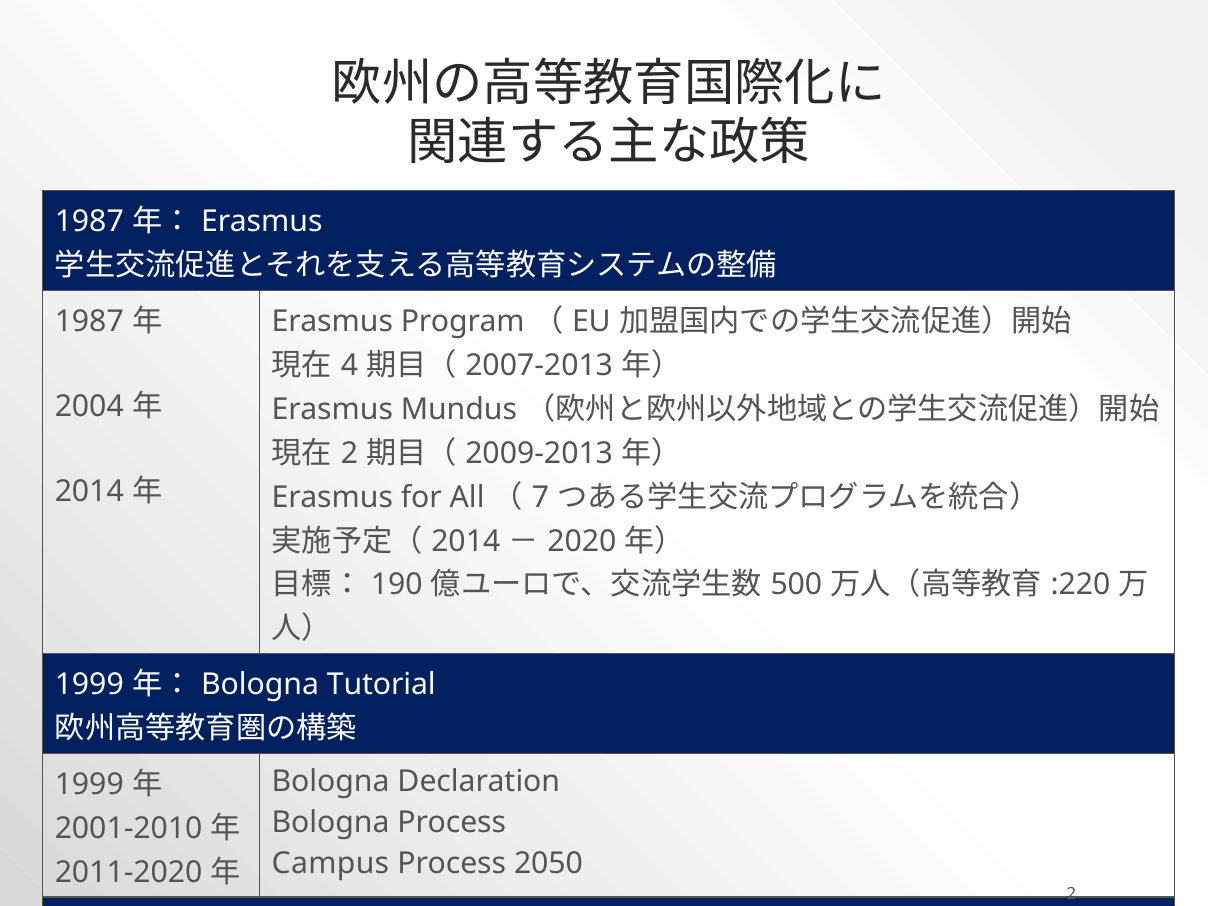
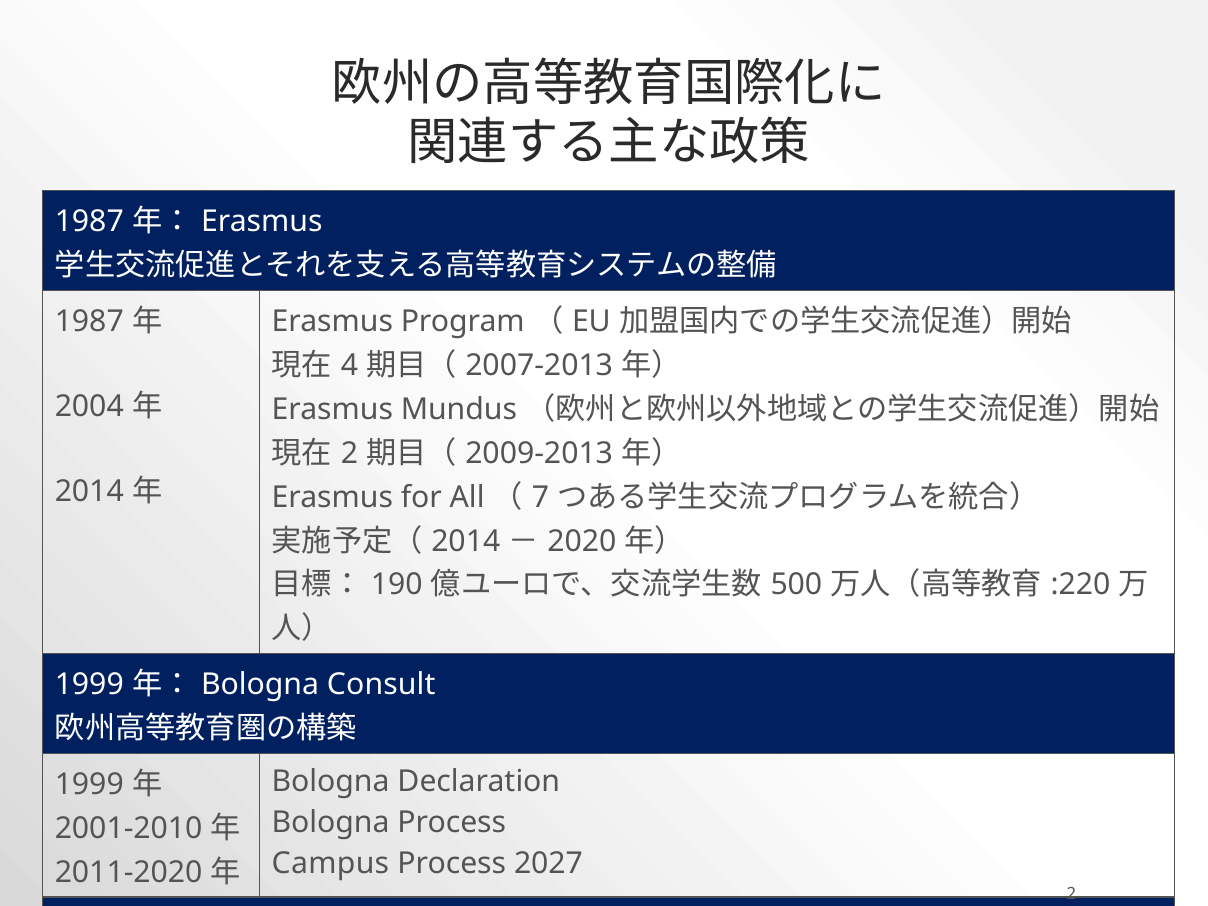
Tutorial: Tutorial -> Consult (381, 685)
2050: 2050 -> 2027 (549, 864)
